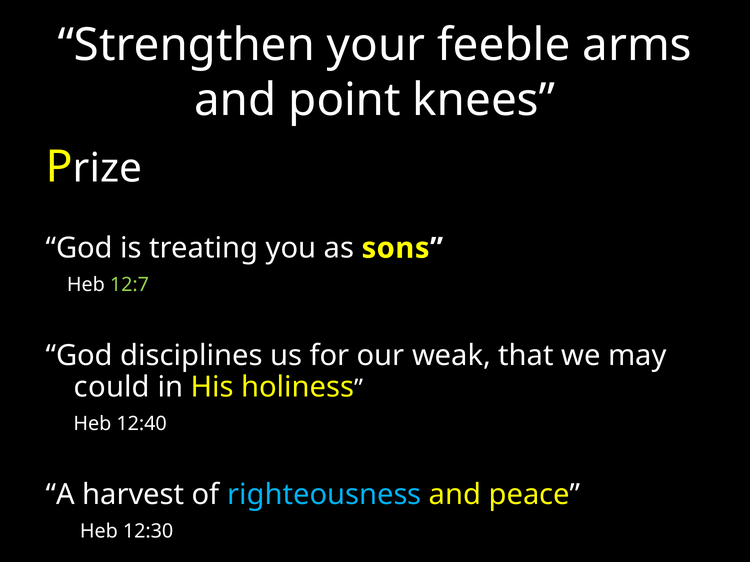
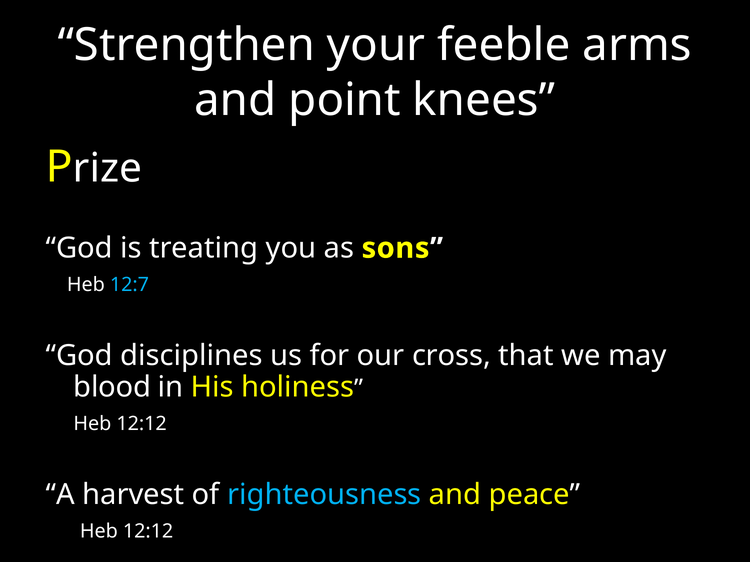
12:7 colour: light green -> light blue (129, 285)
weak: weak -> cross (451, 356)
could: could -> blood (112, 387)
12:40: 12:40 -> 12:12 (142, 424)
12:30: 12:30 -> 12:12 (148, 531)
